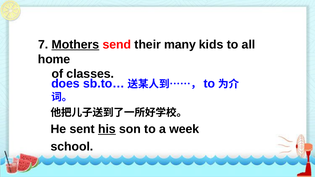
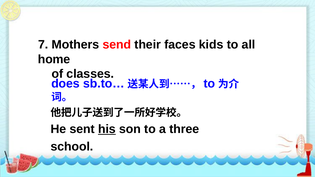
Mothers underline: present -> none (75, 45)
many: many -> faces (180, 45)
week: week -> three (184, 129)
